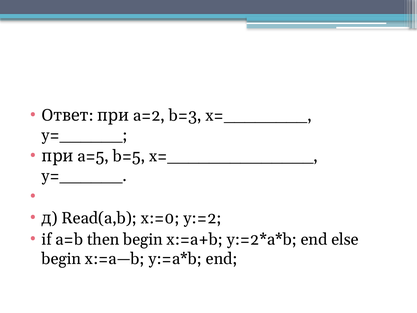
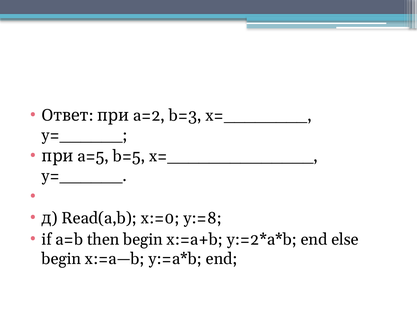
y:=2: y:=2 -> y:=8 (203, 218)
